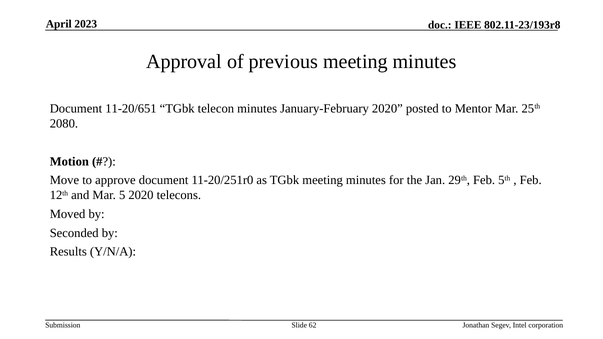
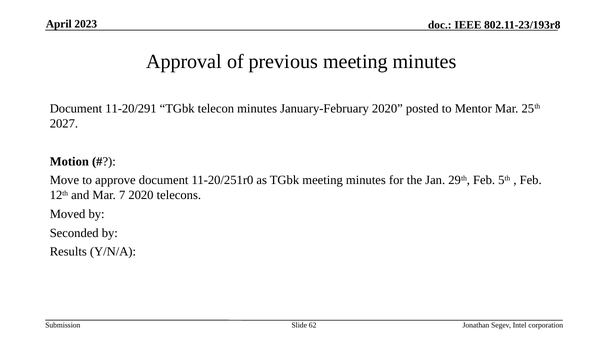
11-20/651: 11-20/651 -> 11-20/291 (131, 109)
2080: 2080 -> 2027 (64, 124)
5: 5 -> 7 (122, 195)
